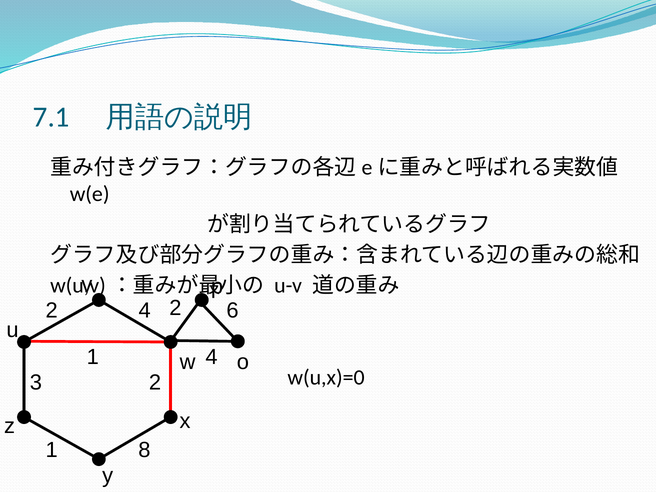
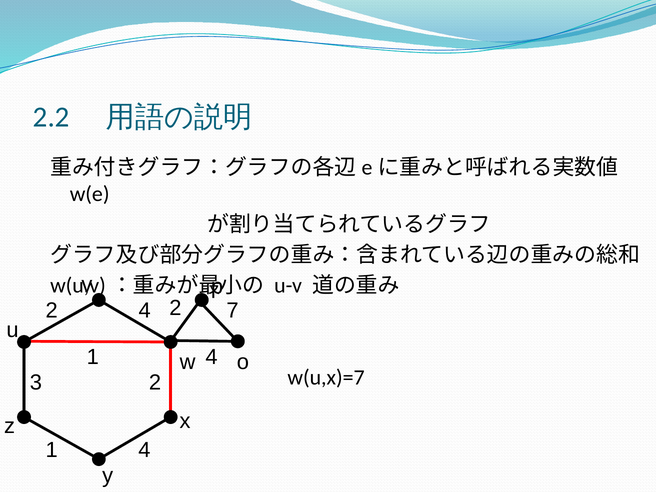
7.1: 7.1 -> 2.2 (51, 117)
6: 6 -> 7 (233, 310)
w(u,x)=0: w(u,x)=0 -> w(u,x)=7 (326, 378)
1 8: 8 -> 4 (144, 450)
